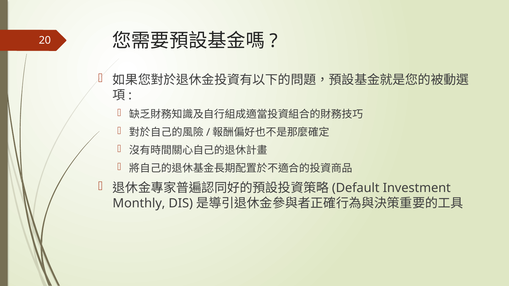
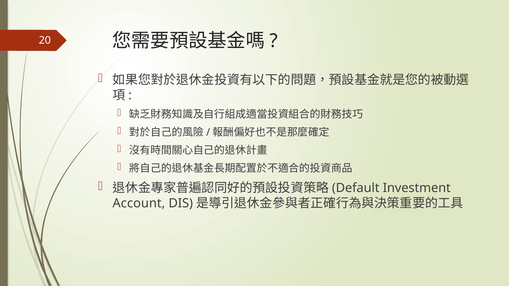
Monthly: Monthly -> Account (139, 203)
